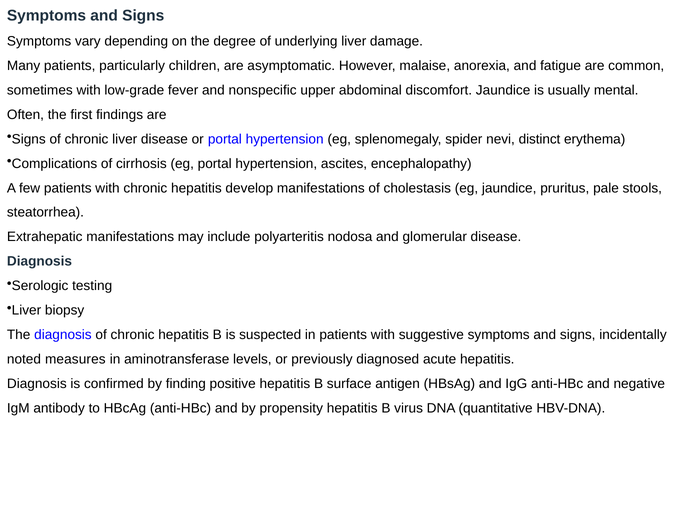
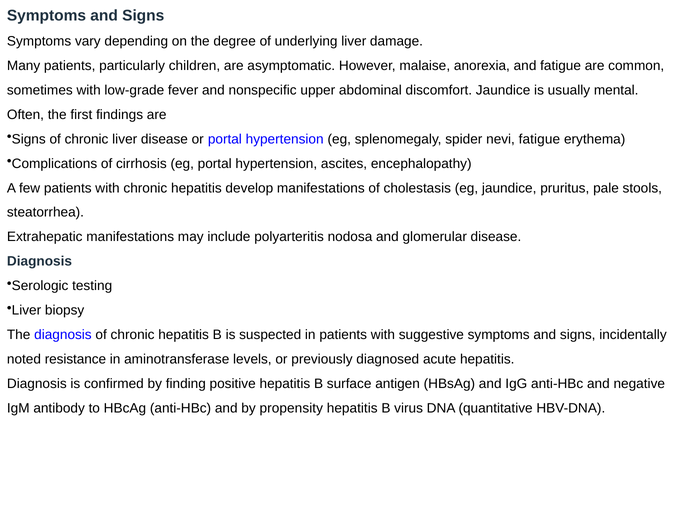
nevi distinct: distinct -> fatigue (539, 139)
measures: measures -> resistance (75, 359)
